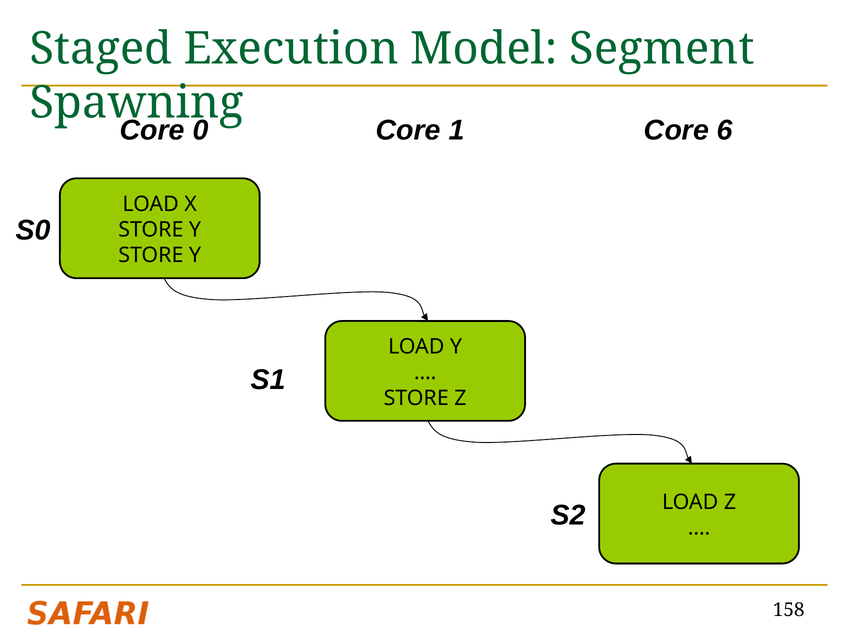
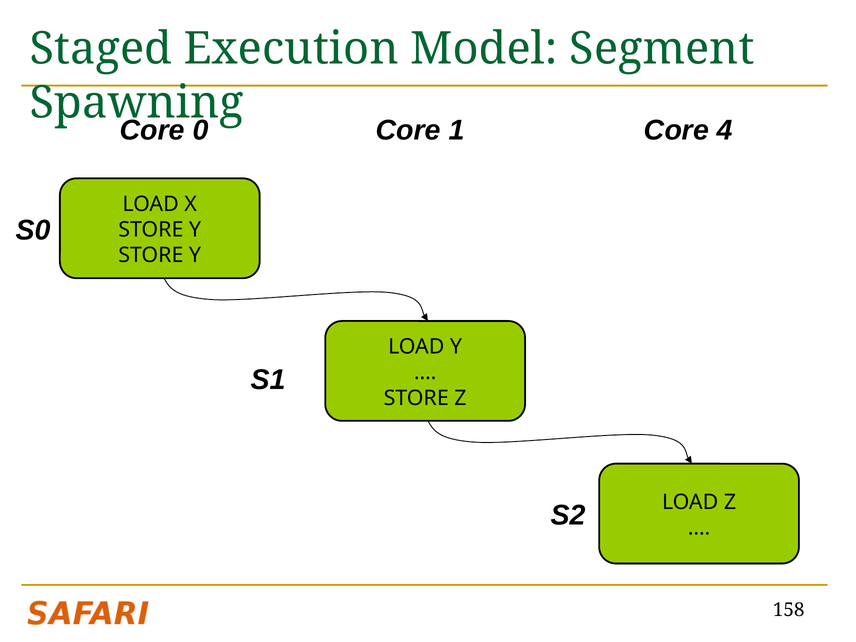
6: 6 -> 4 (725, 130)
